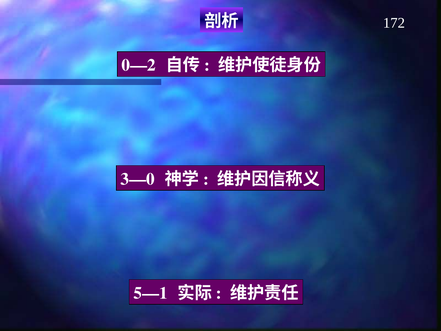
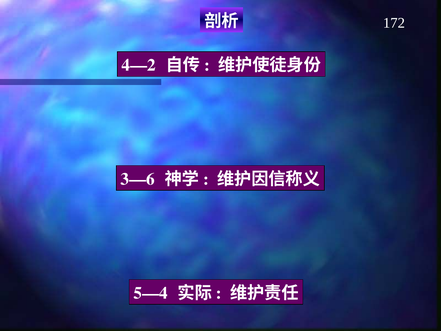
0—2: 0—2 -> 4—2 (139, 65)
3—0: 3—0 -> 3—6 (138, 179)
5—1: 5—1 -> 5—4 (151, 293)
